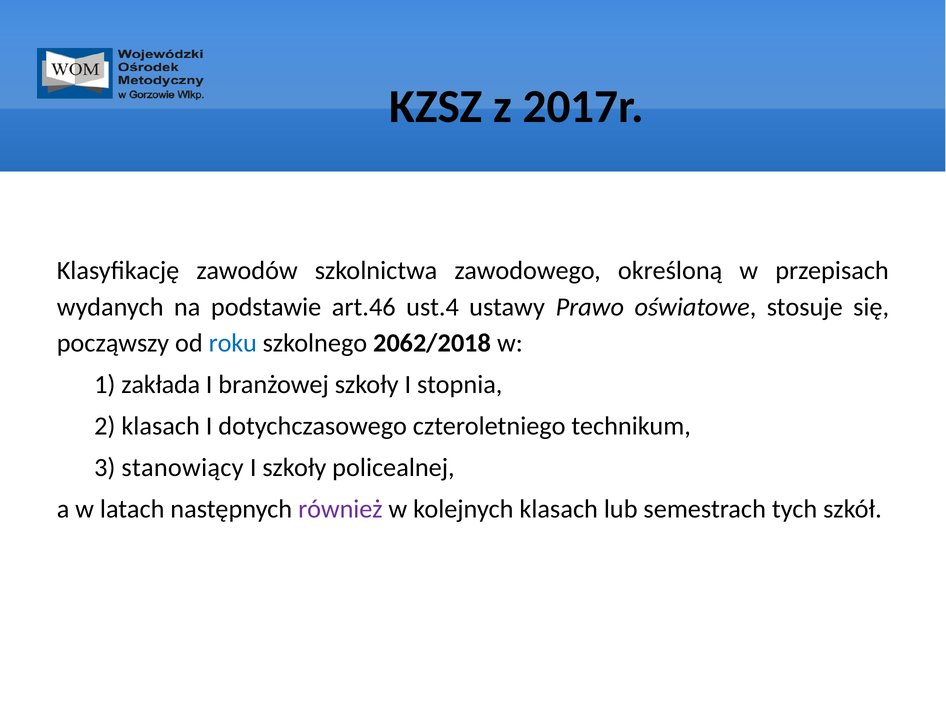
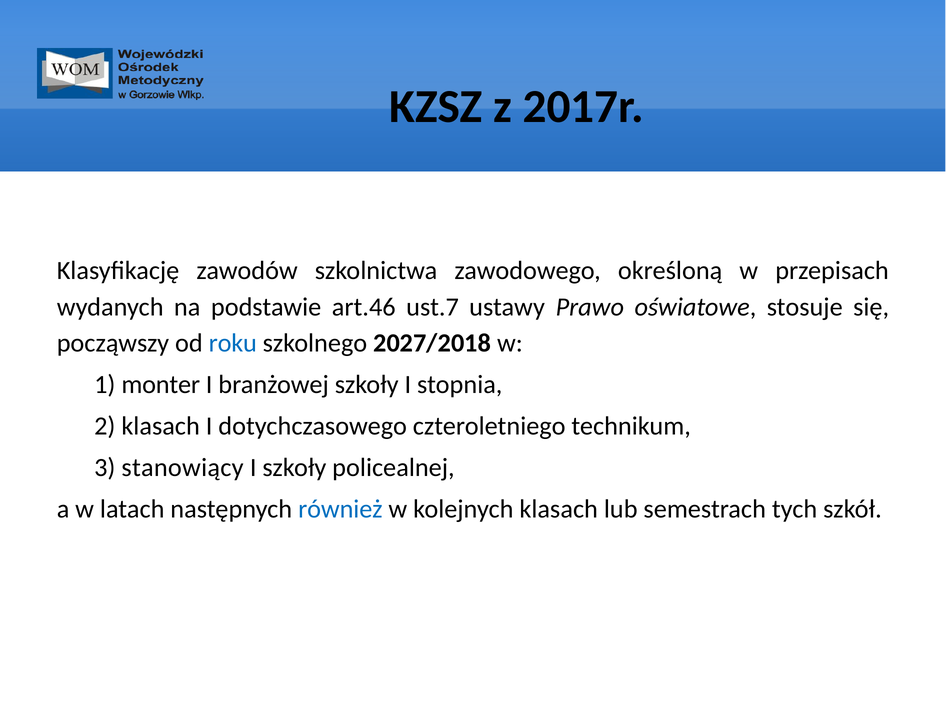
ust.4: ust.4 -> ust.7 (433, 307)
2062/2018: 2062/2018 -> 2027/2018 (432, 344)
zakłada: zakłada -> monter (161, 385)
również colour: purple -> blue (340, 510)
